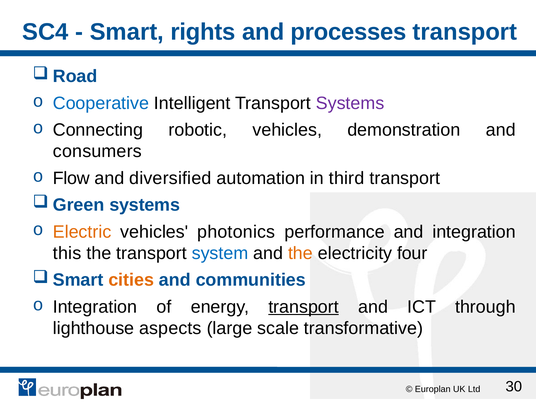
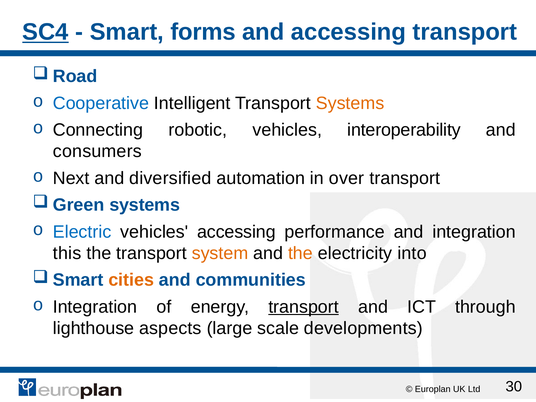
SC4 underline: none -> present (45, 32)
rights: rights -> forms (203, 32)
and processes: processes -> accessing (348, 32)
Systems colour: purple -> orange (350, 103)
demonstration: demonstration -> interoperability (404, 130)
Flow: Flow -> Next (71, 178)
third: third -> over (347, 178)
Electric colour: orange -> blue (82, 232)
vehicles photonics: photonics -> accessing (236, 232)
system colour: blue -> orange (220, 253)
four: four -> into (412, 253)
transformative: transformative -> developments (363, 328)
